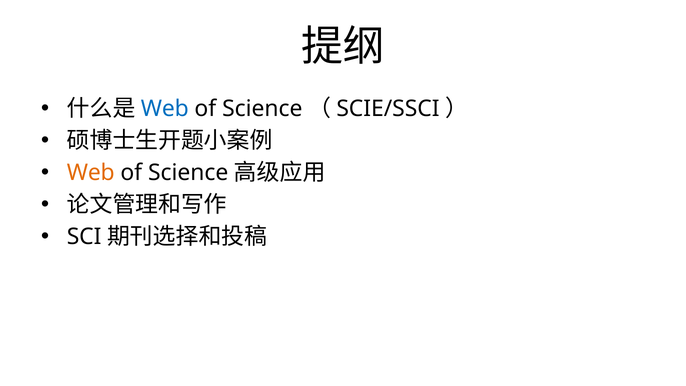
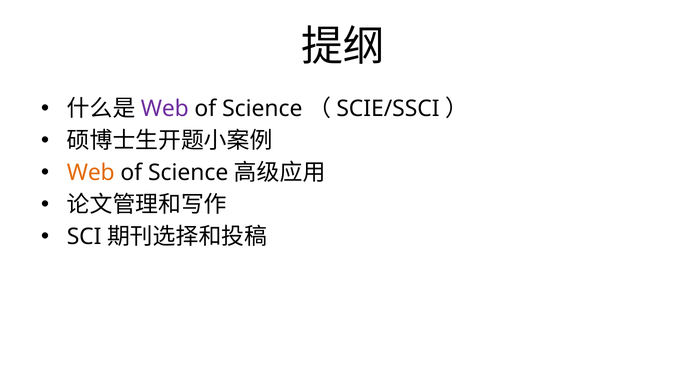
Web colour: blue -> purple (165, 109)
